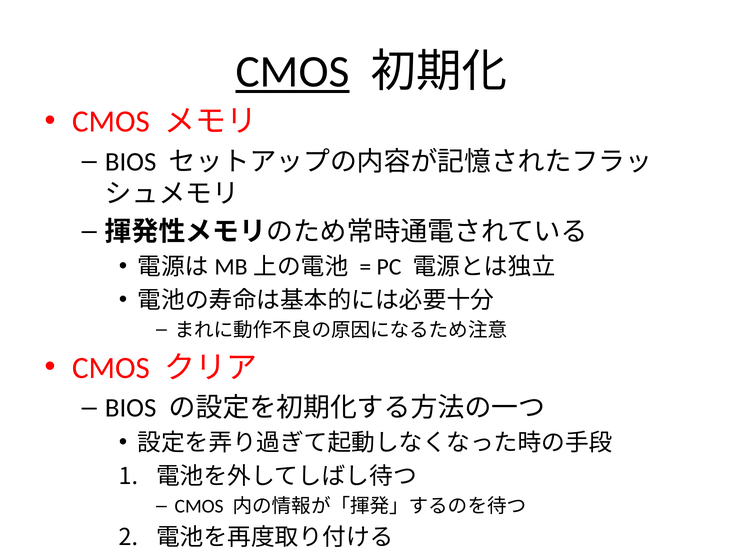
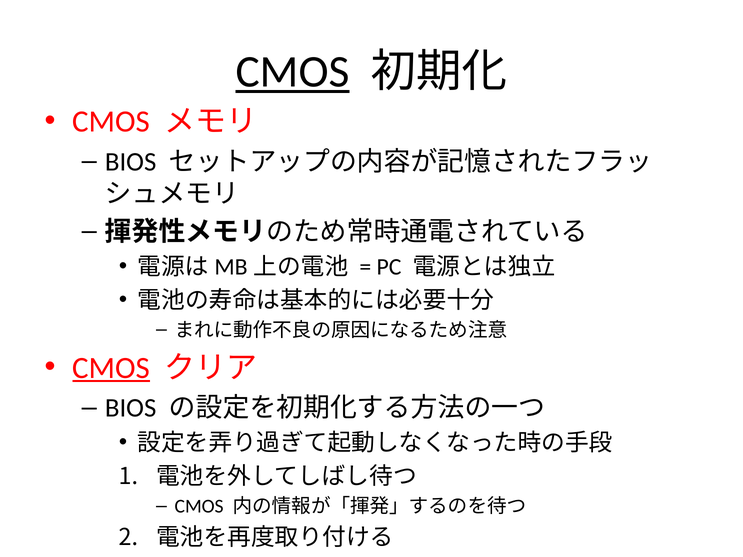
CMOS underline: none -> present (111, 368)
